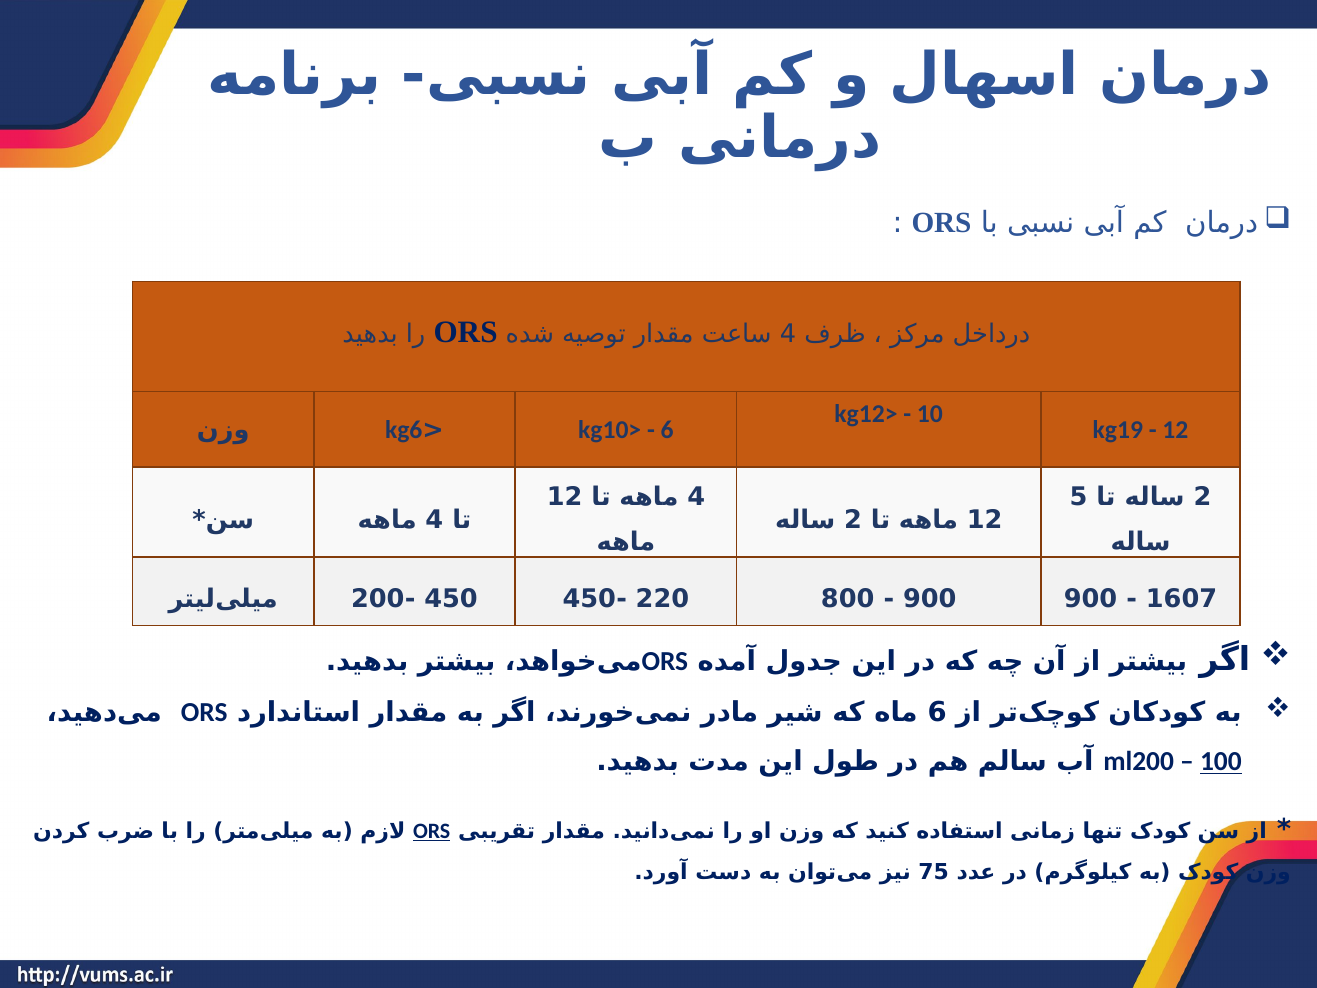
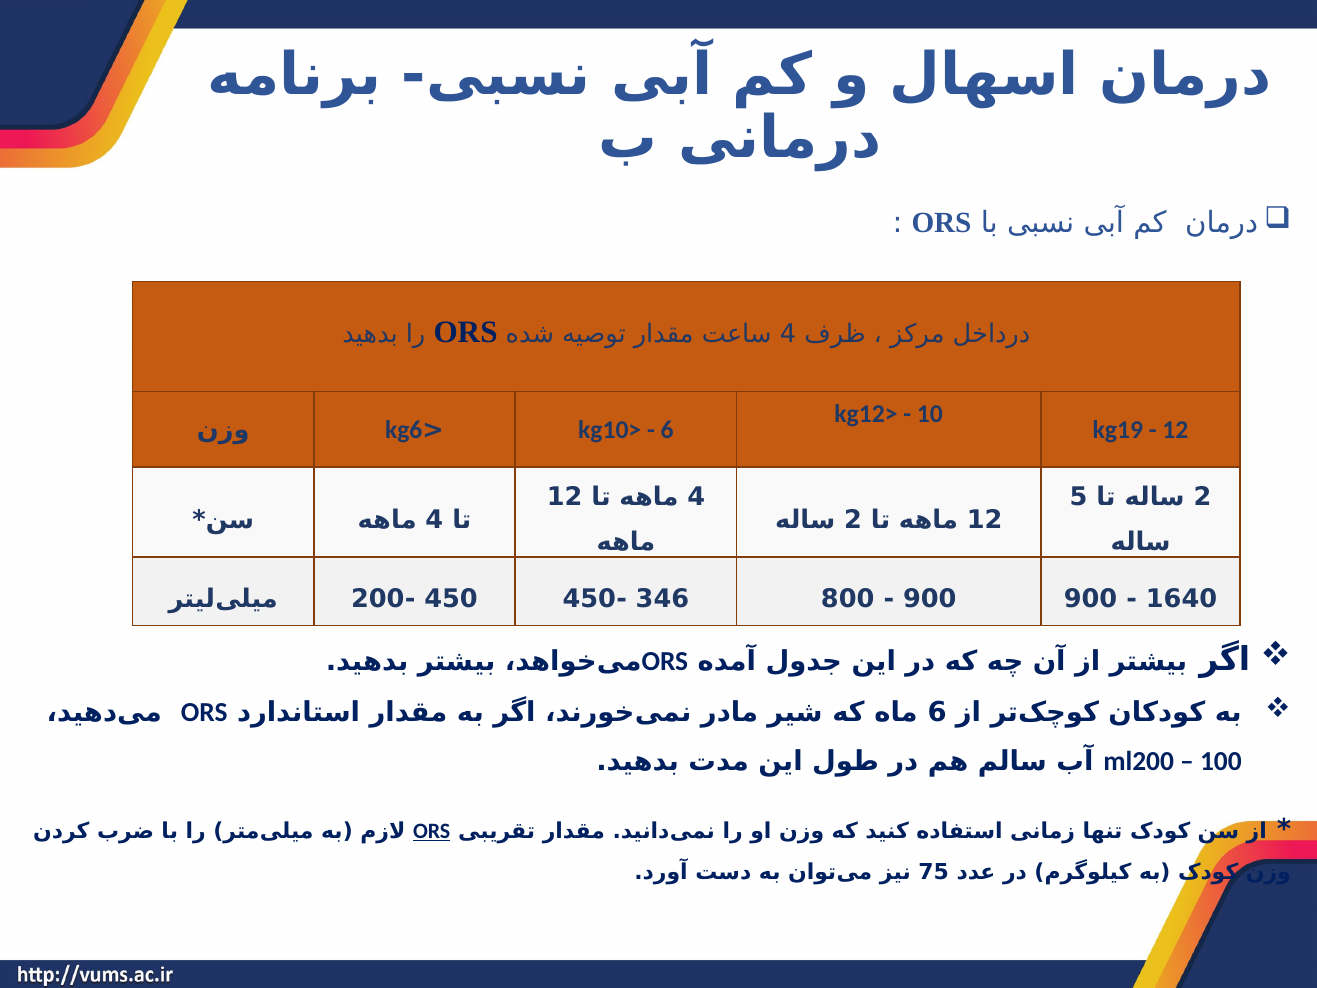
220: 220 -> 346 (662, 599)
1607: 1607 -> 1640 (1182, 599)
100 underline: present -> none (1221, 761)
